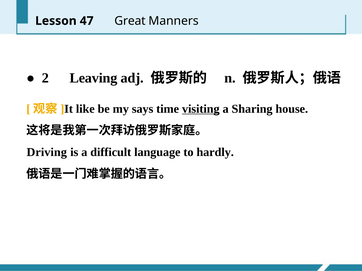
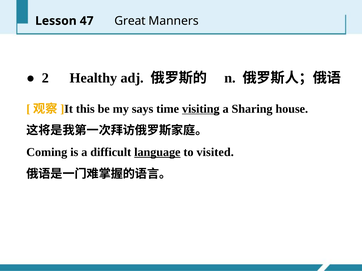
Leaving: Leaving -> Healthy (93, 78)
like: like -> this (85, 109)
Driving: Driving -> Coming (47, 152)
language underline: none -> present (157, 152)
hardly: hardly -> visited (215, 152)
